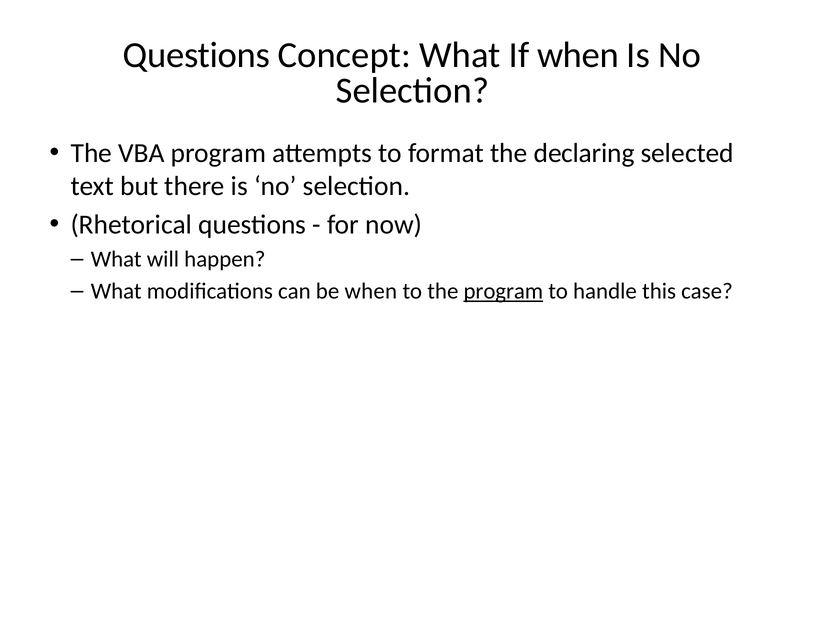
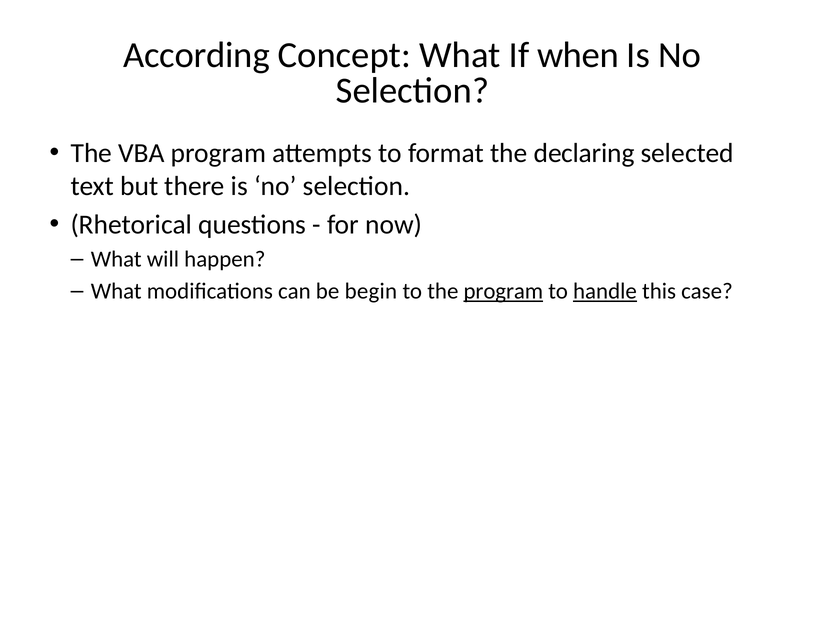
Questions: Questions -> According (196, 55)
be when: when -> begin (371, 291)
handle underline: none -> present (605, 291)
